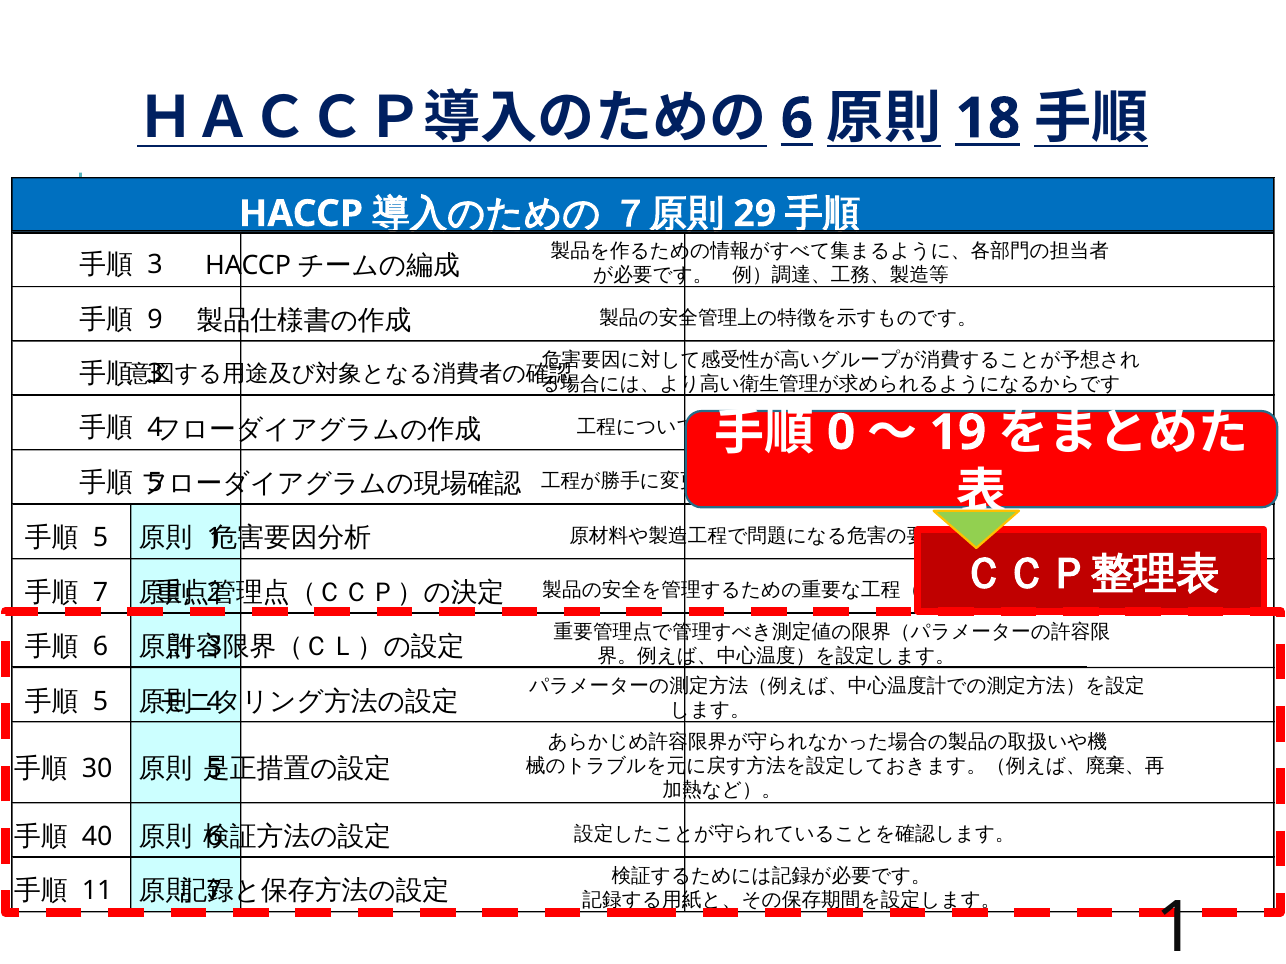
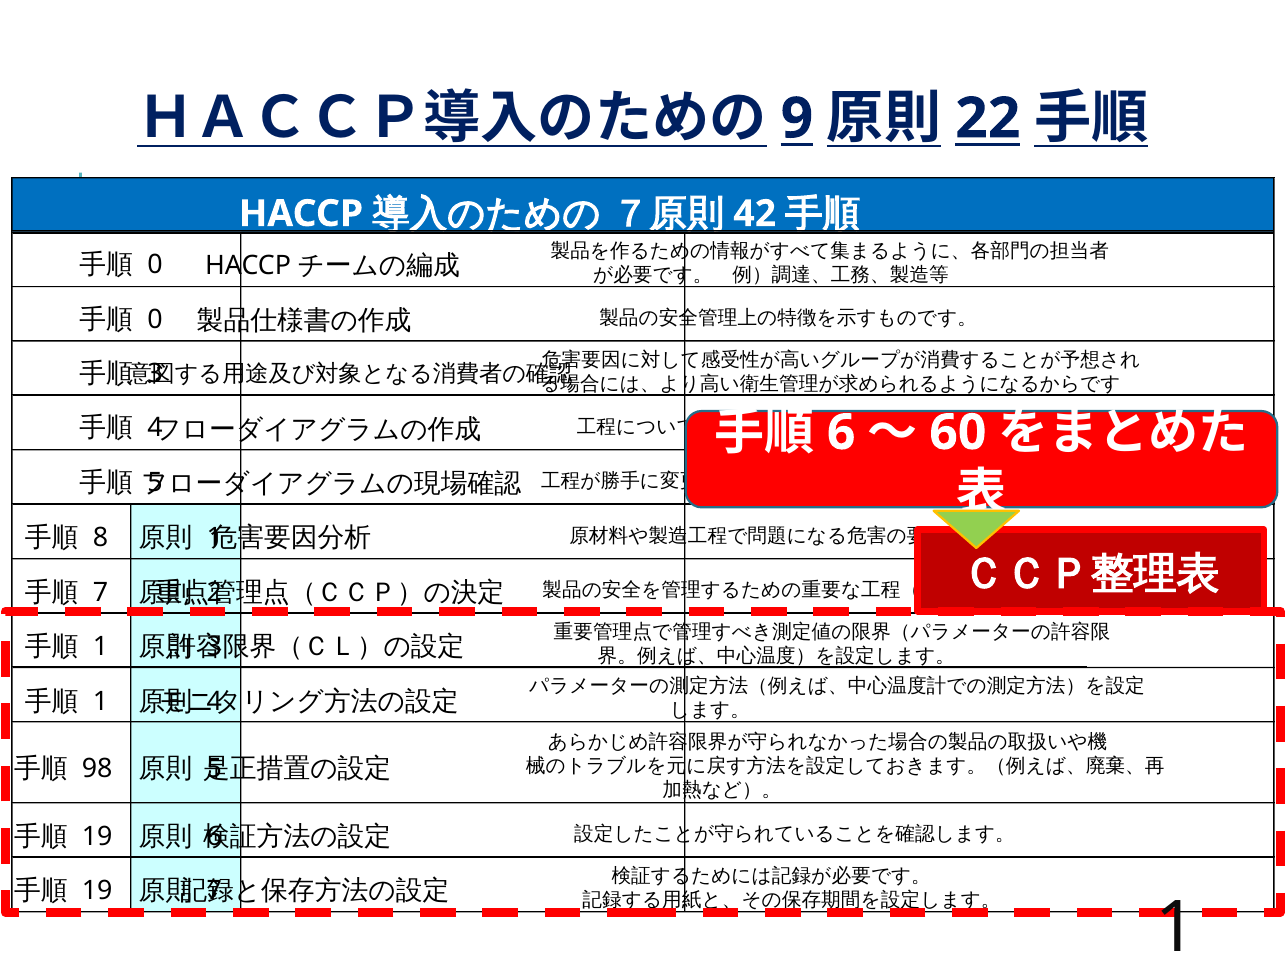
6: 6 -> 9 (797, 119)
18: 18 -> 22 (988, 119)
29: 29 -> 42 (755, 214)
3: 3 -> 0 (155, 265)
9: 9 -> 0 (155, 319)
0: 0 -> 6 (841, 433)
19: 19 -> 60 (958, 433)
5: 5 -> 8 (100, 538)
6: 6 -> 1 (100, 647)
5: 5 -> 1 (100, 702)
30: 30 -> 98 (97, 769)
40: 40 -> 19 (97, 837)
11: 11 -> 19 (97, 892)
